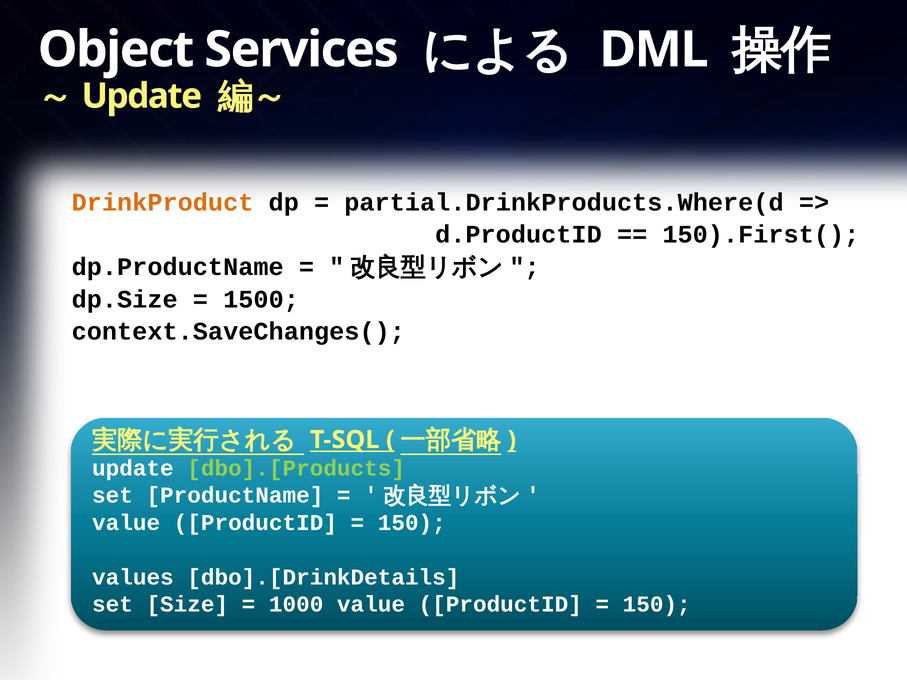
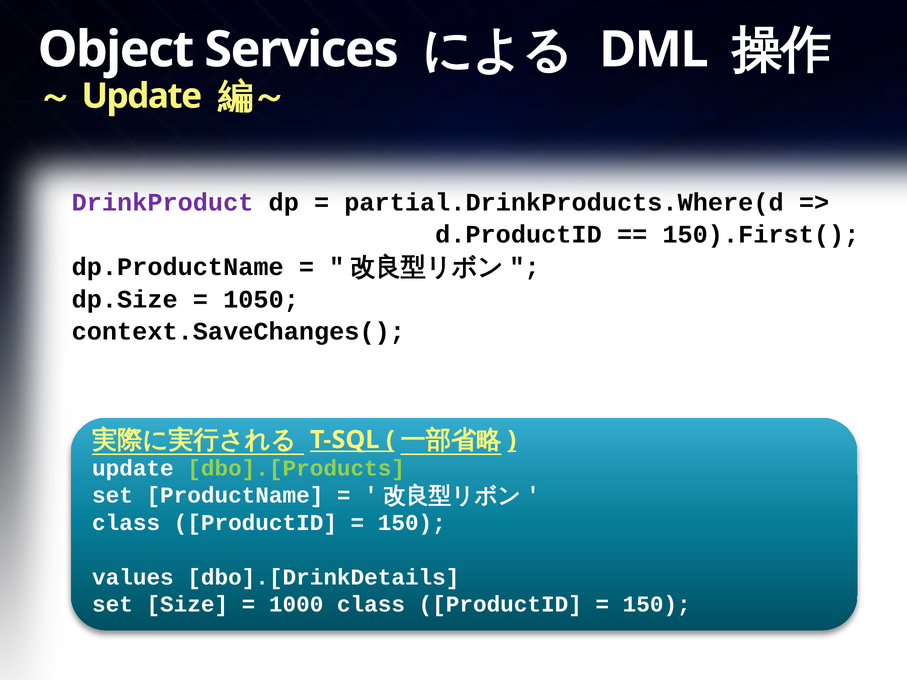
DrinkProduct colour: orange -> purple (163, 202)
1500: 1500 -> 1050 (261, 299)
value: value -> class (126, 523)
1000 value: value -> class (371, 605)
